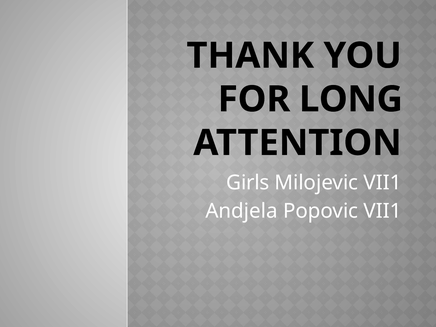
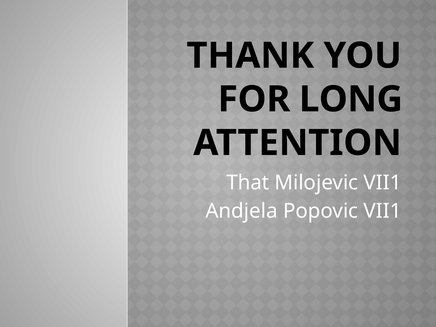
Girls: Girls -> That (248, 183)
